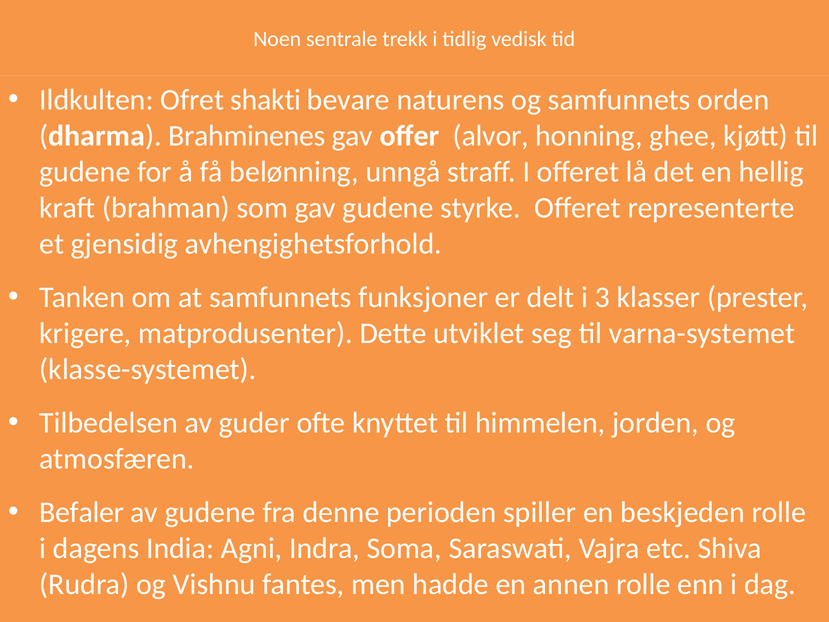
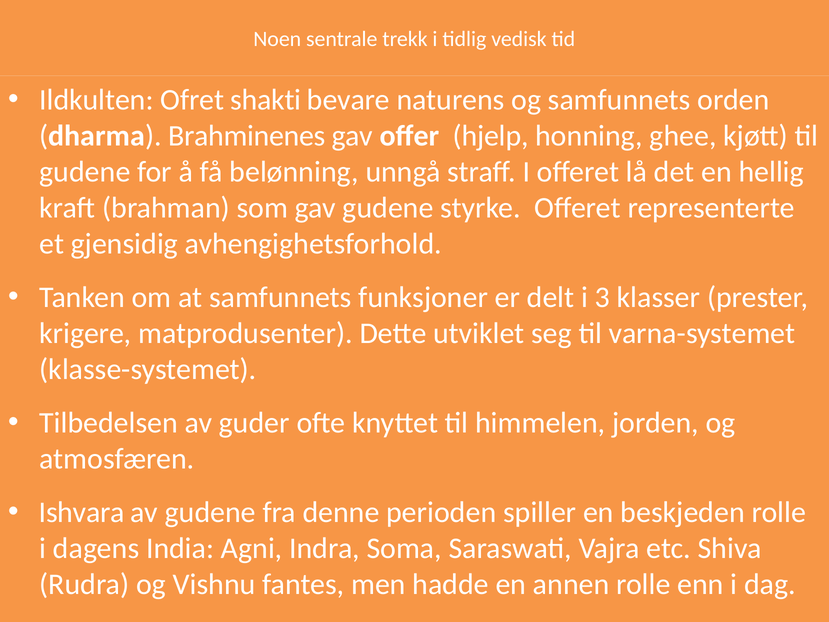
alvor: alvor -> hjelp (491, 136)
Befaler: Befaler -> Ishvara (82, 512)
